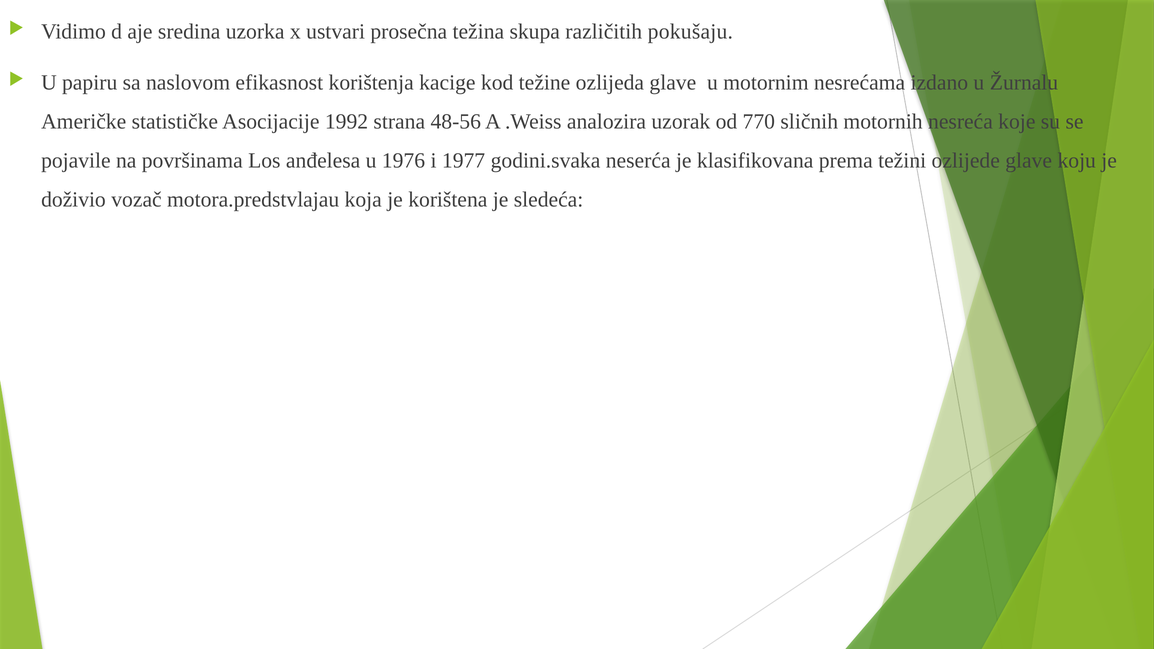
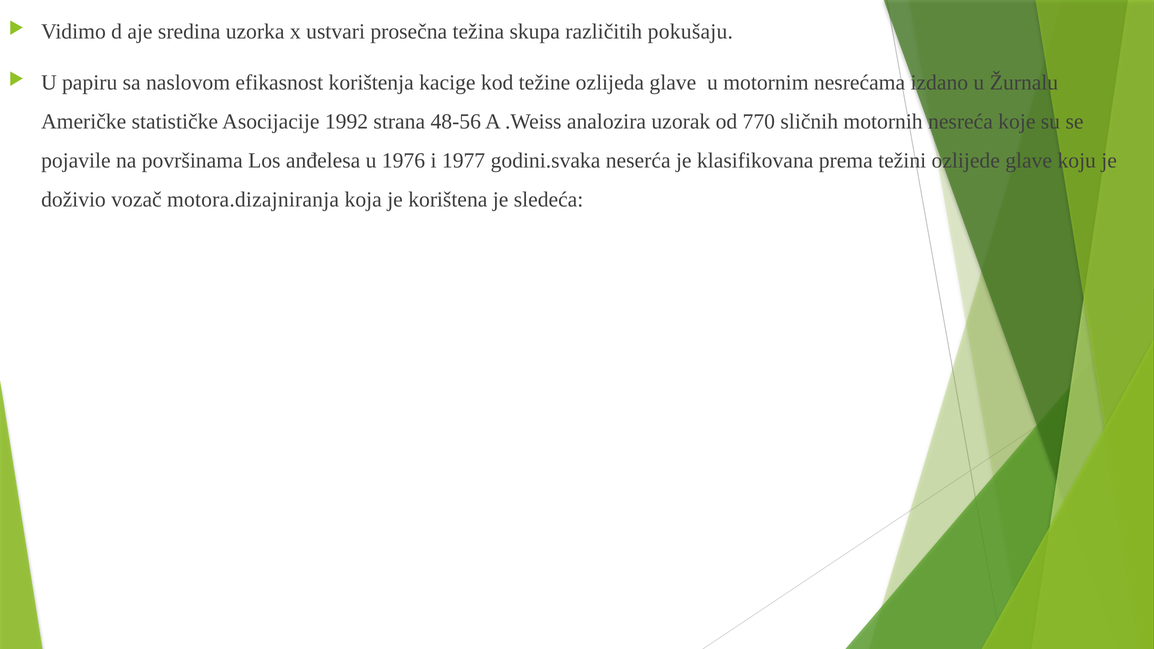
motora.predstvlajau: motora.predstvlajau -> motora.dizajniranja (253, 200)
